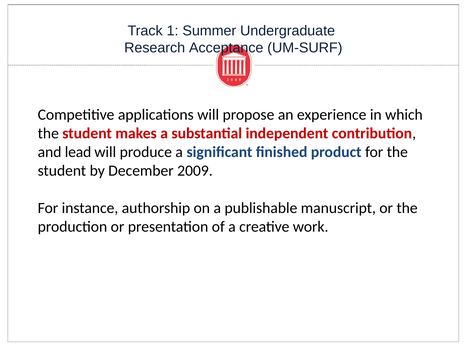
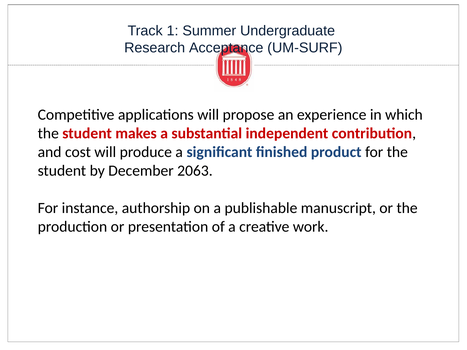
lead: lead -> cost (78, 152)
2009: 2009 -> 2063 (195, 171)
